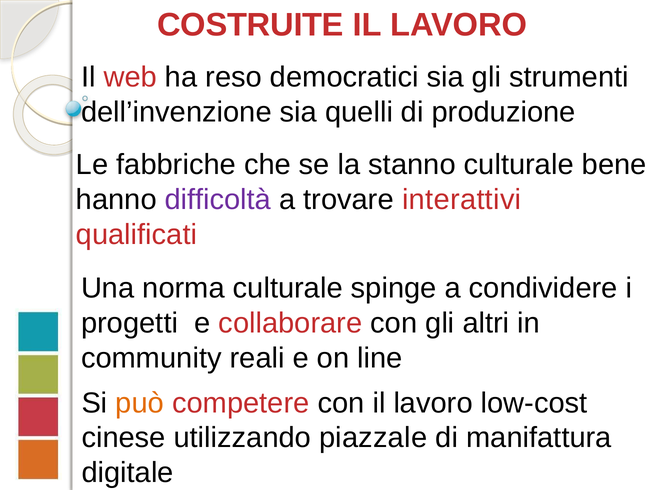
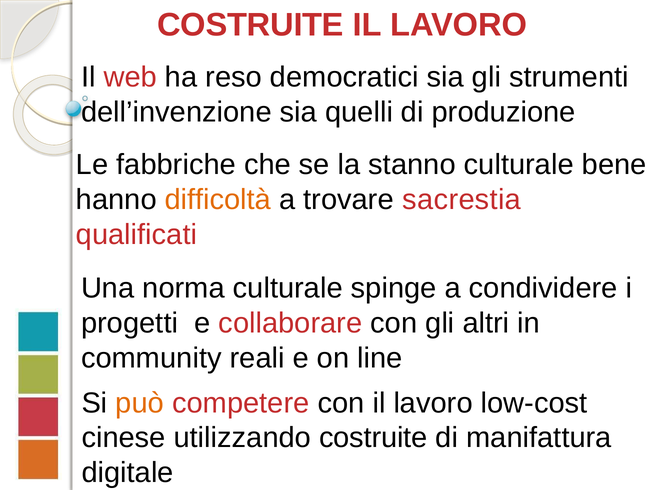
difficoltà colour: purple -> orange (218, 200)
interattivi: interattivi -> sacrestia (462, 200)
utilizzando piazzale: piazzale -> costruite (373, 438)
